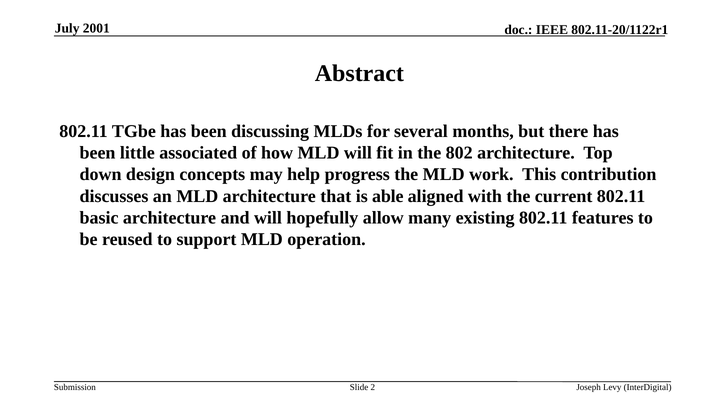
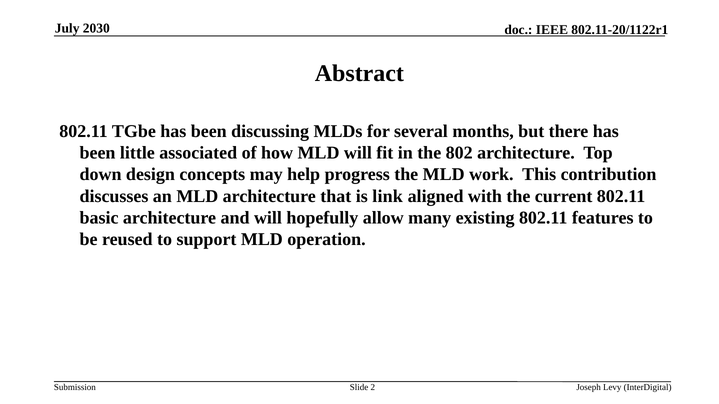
2001: 2001 -> 2030 (96, 29)
able: able -> link (388, 196)
